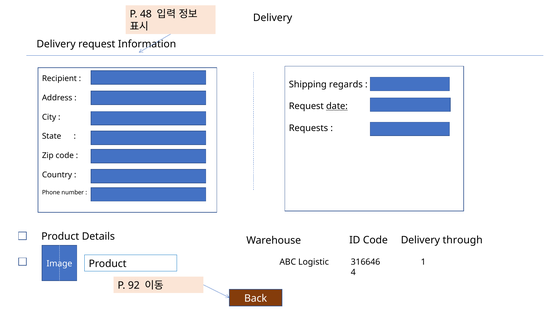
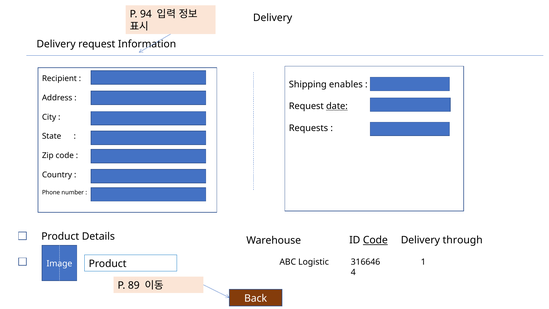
48: 48 -> 94 (146, 14)
regards: regards -> enables (346, 84)
Code underline: none -> present (375, 240)
92: 92 -> 89 (134, 285)
